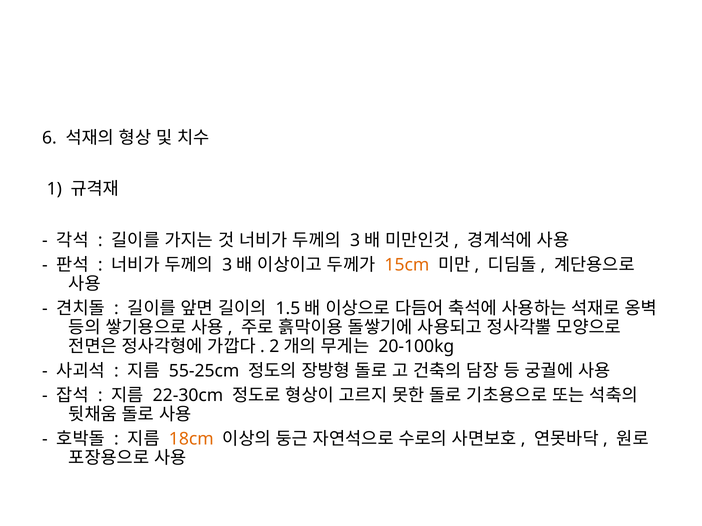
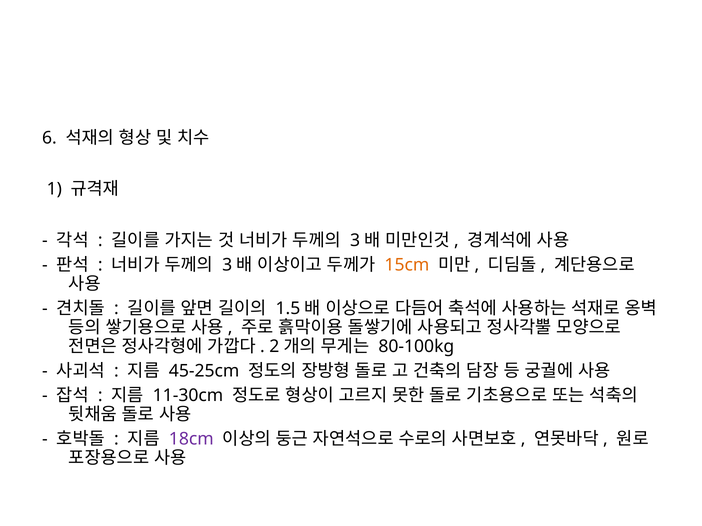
20-100kg: 20-100kg -> 80-100kg (416, 347)
55-25cm: 55-25cm -> 45-25cm (204, 371)
22-30cm: 22-30cm -> 11-30cm (188, 396)
18cm colour: orange -> purple (191, 439)
